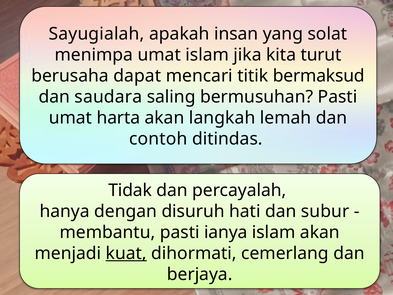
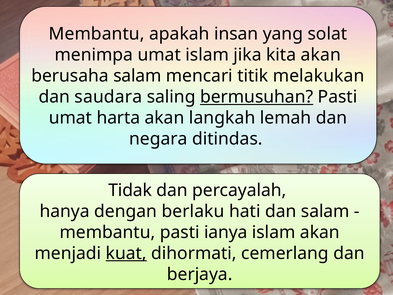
Sayugialah: Sayugialah -> Membantu (97, 34)
kita turut: turut -> akan (321, 55)
berusaha dapat: dapat -> salam (137, 76)
bermaksud: bermaksud -> melakukan (319, 76)
bermusuhan underline: none -> present (257, 97)
contoh: contoh -> negara (158, 139)
disuruh: disuruh -> berlaku (193, 211)
dan subur: subur -> salam (325, 211)
